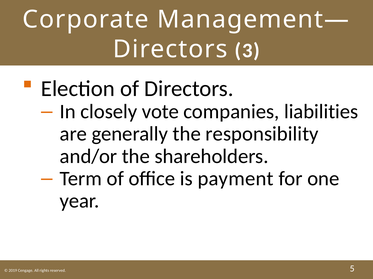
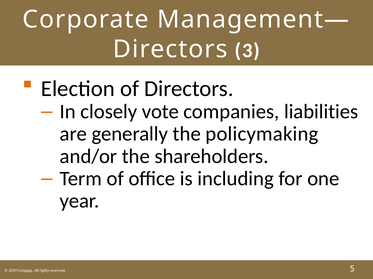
responsibility: responsibility -> policymaking (262, 134)
payment: payment -> including (236, 179)
